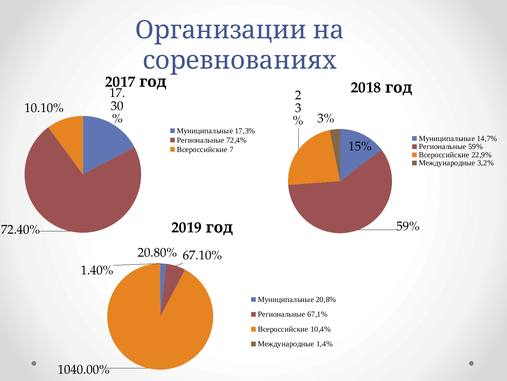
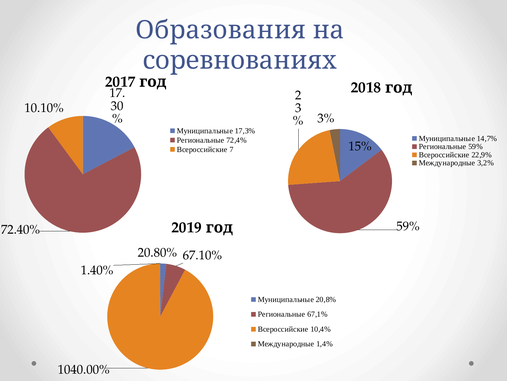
Организации: Организации -> Образования (221, 30)
